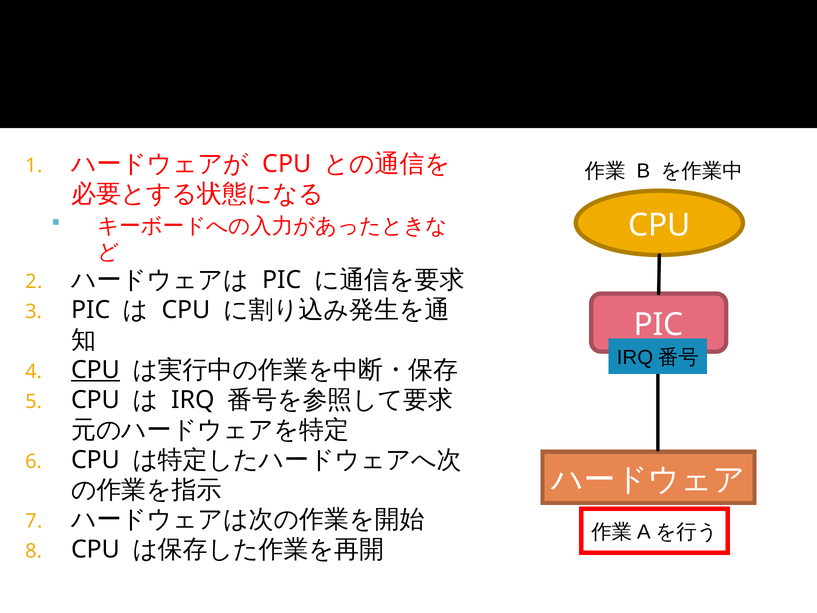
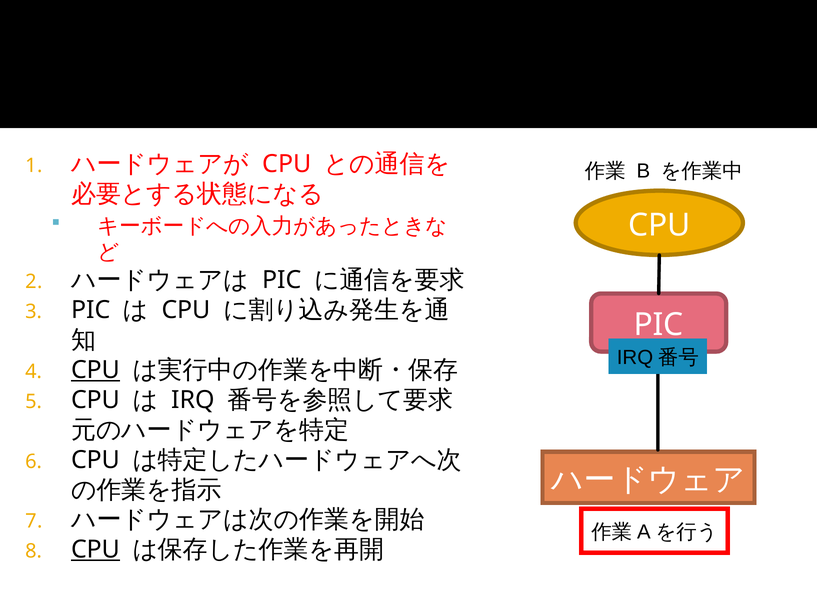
CPU underline: none -> present (96, 549)
